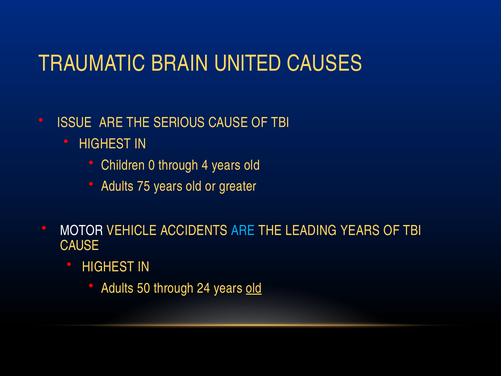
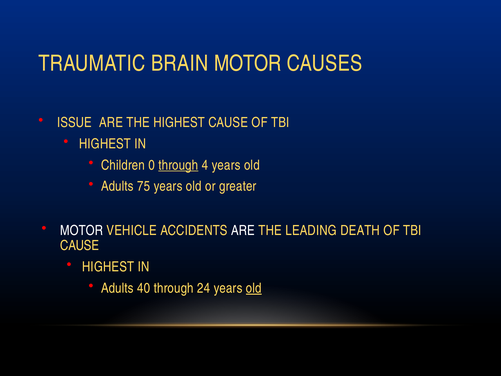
BRAIN UNITED: UNITED -> MOTOR (248, 63)
THE SERIOUS: SERIOUS -> HIGHEST (179, 122)
through underline: none -> present (178, 165)
ARE colour: light blue -> white (243, 230)
LEADING YEARS: YEARS -> DEATH (360, 230)
50: 50 -> 40 (144, 288)
